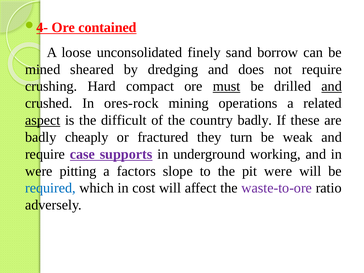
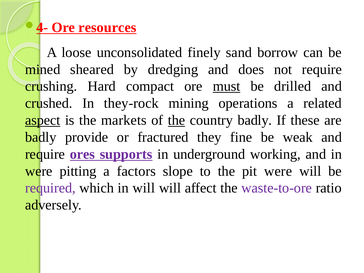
contained: contained -> resources (107, 27)
and underline: present -> none (332, 86)
ores-rock: ores-rock -> they-rock (131, 103)
difficult: difficult -> markets (124, 120)
the underline: none -> present (177, 120)
cheaply: cheaply -> provide (87, 137)
turn: turn -> fine (241, 137)
case: case -> ores (82, 154)
required colour: blue -> purple (50, 188)
in cost: cost -> will (144, 188)
